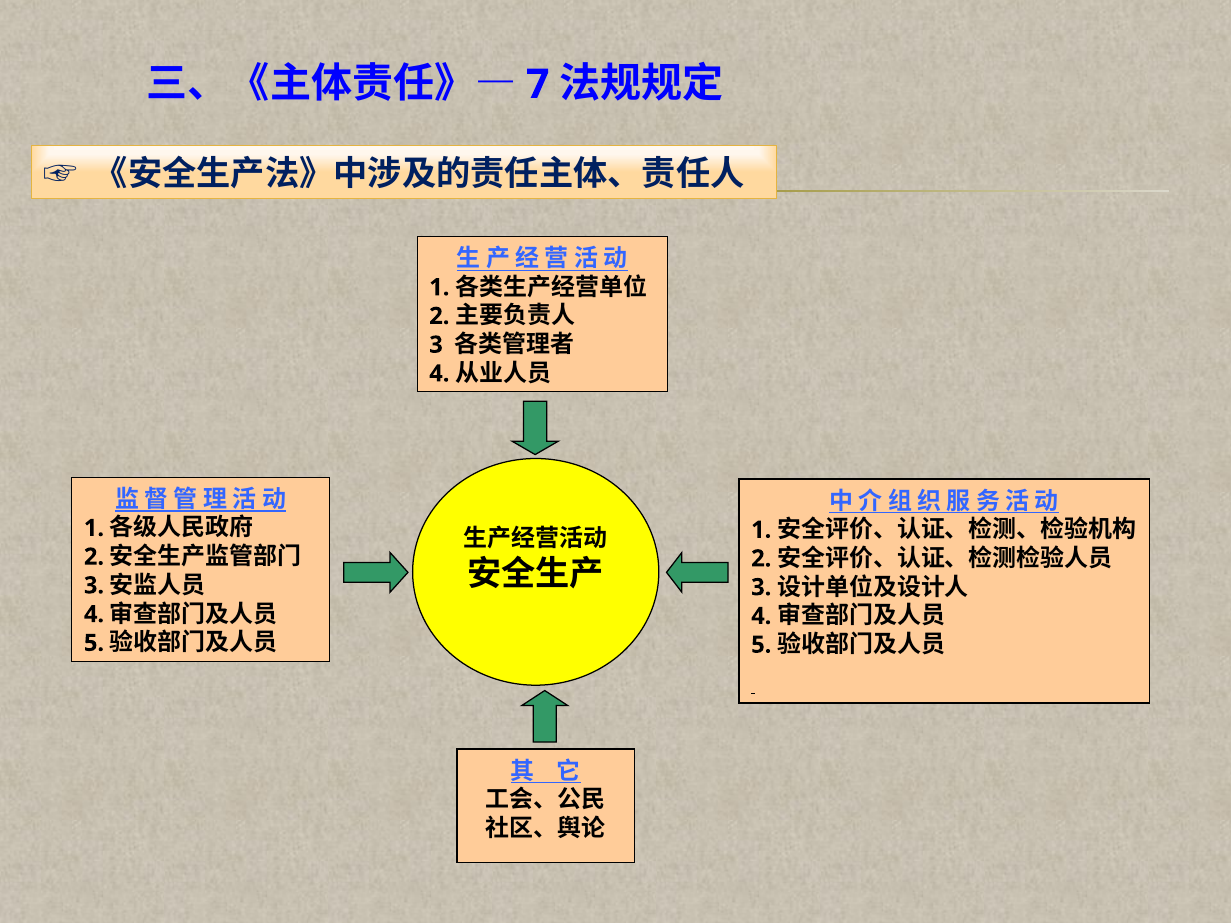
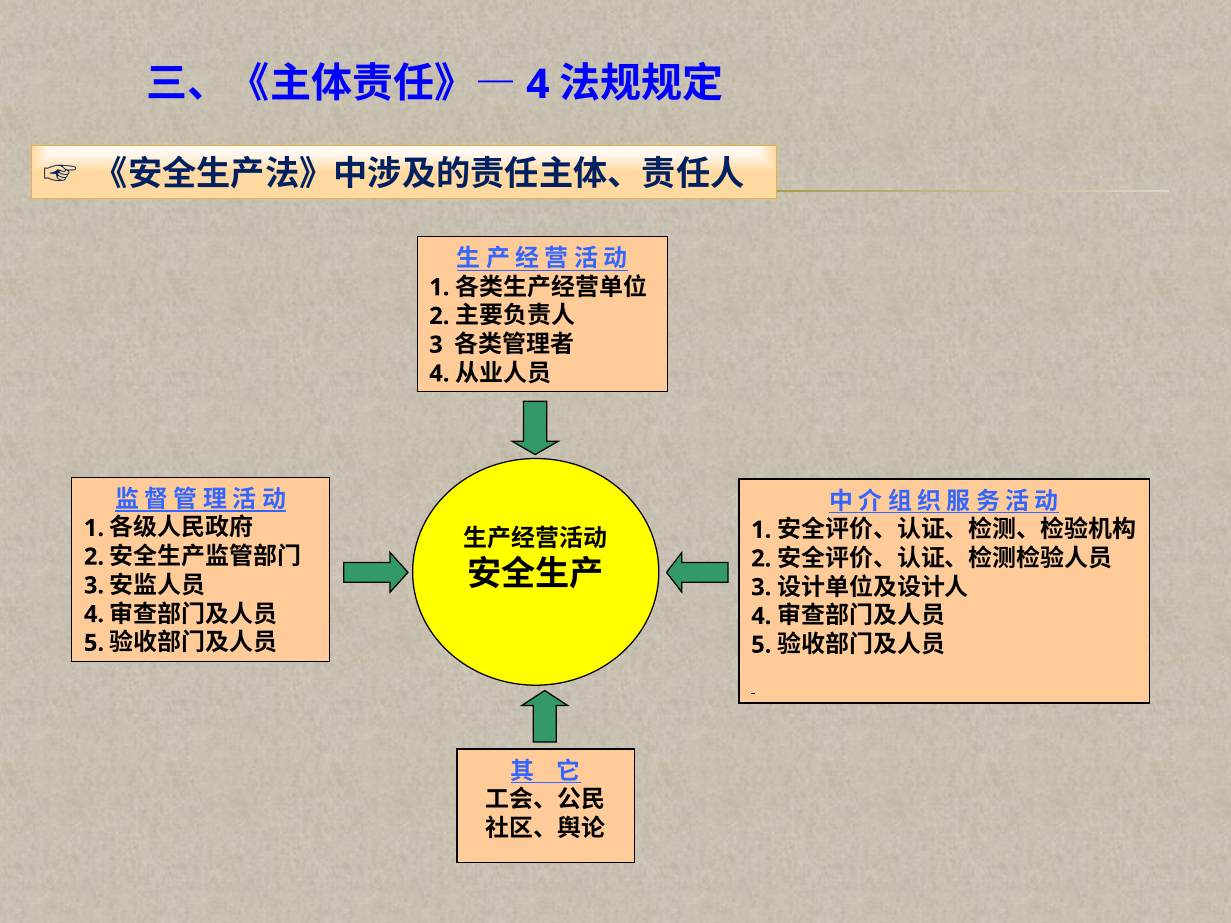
7: 7 -> 4 (538, 84)
